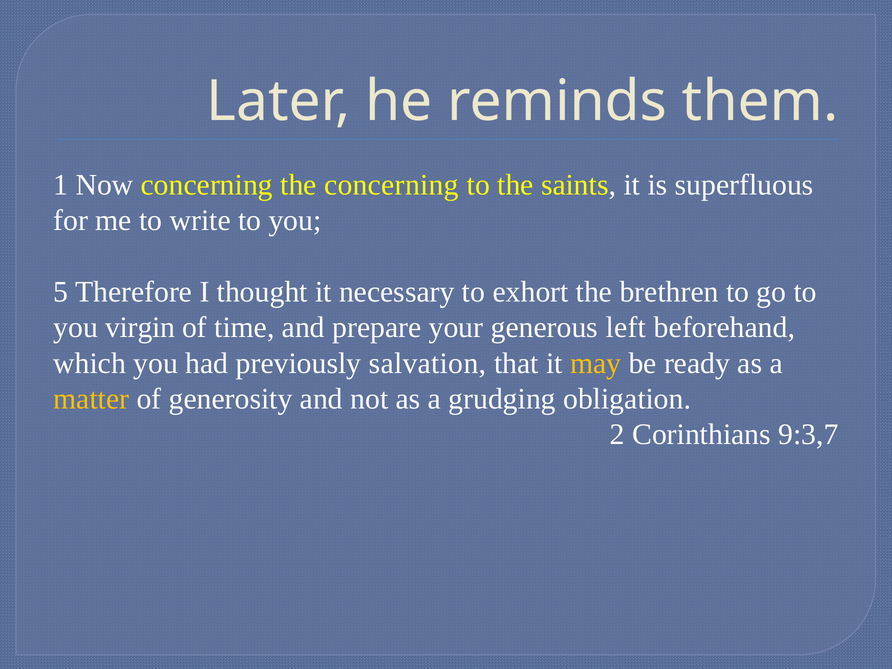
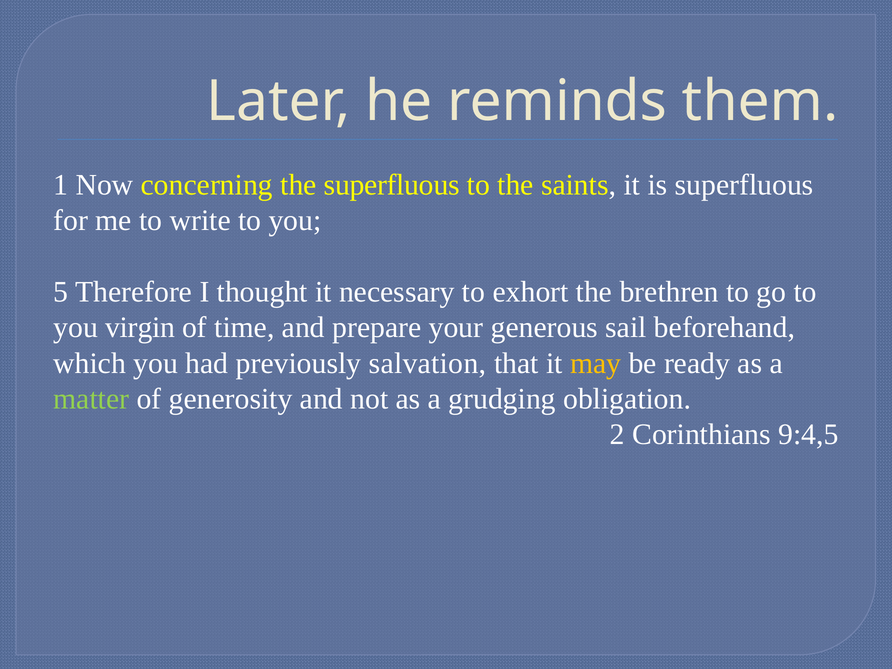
the concerning: concerning -> superfluous (392, 185)
left: left -> sail (626, 328)
matter colour: yellow -> light green (91, 399)
9:3,7: 9:3,7 -> 9:4,5 (808, 435)
